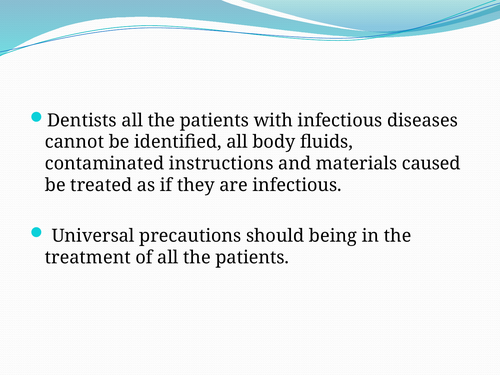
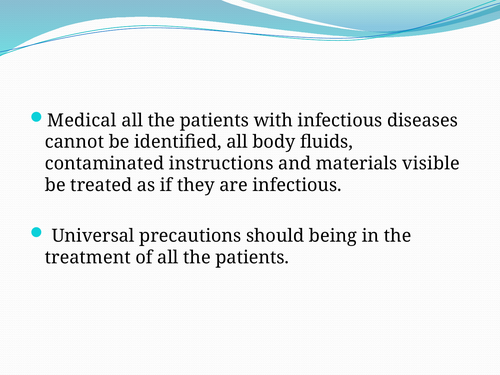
Dentists: Dentists -> Medical (82, 120)
caused: caused -> visible (431, 164)
